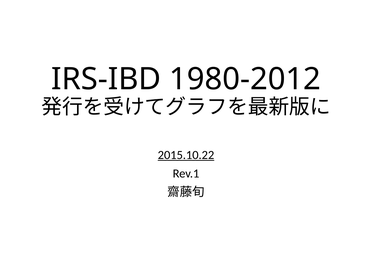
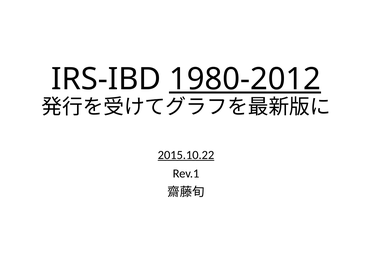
1980-2012 underline: none -> present (245, 79)
